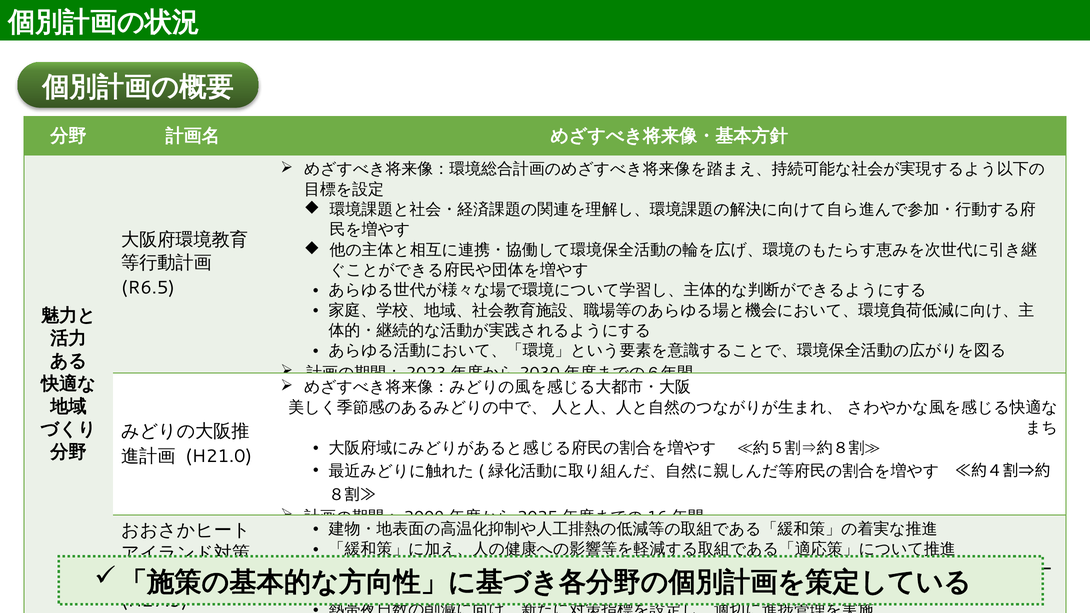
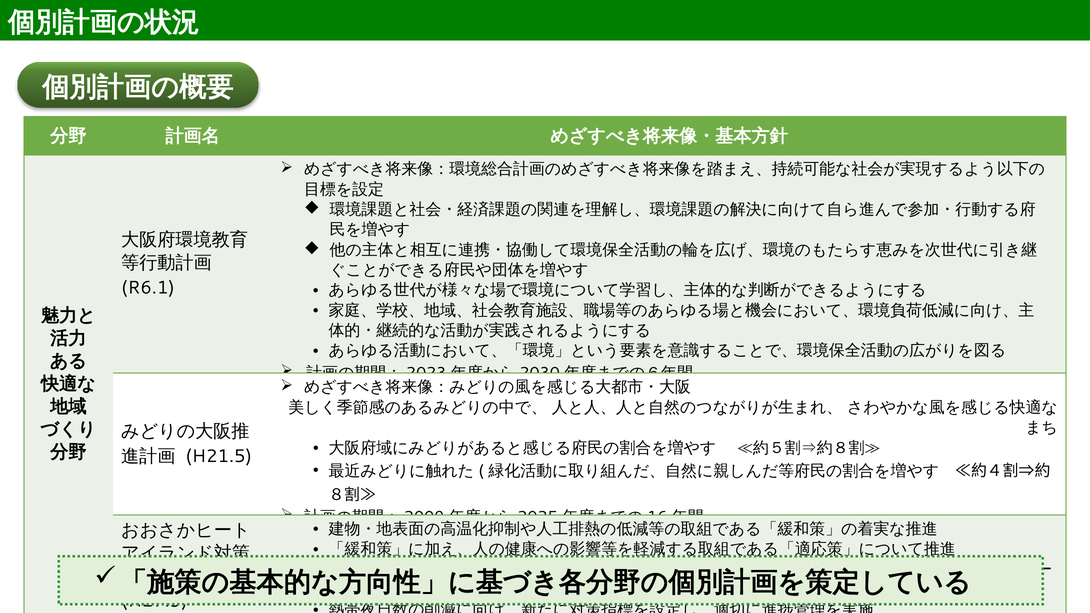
R6.5: R6.5 -> R6.1 (148, 288)
H21.0: H21.0 -> H21.5 (219, 456)
